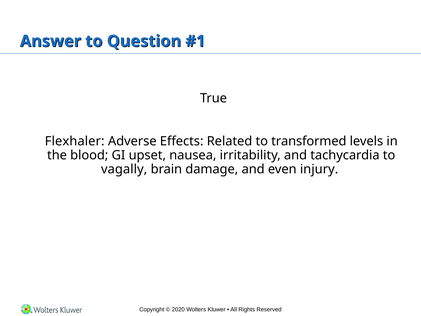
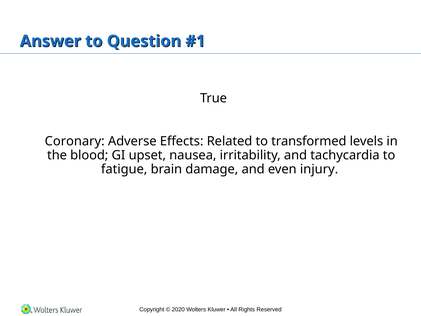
Flexhaler: Flexhaler -> Coronary (75, 141)
vagally: vagally -> fatigue (124, 169)
